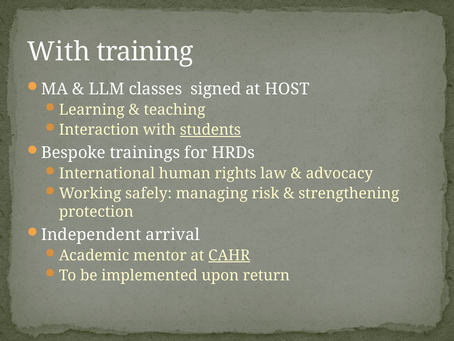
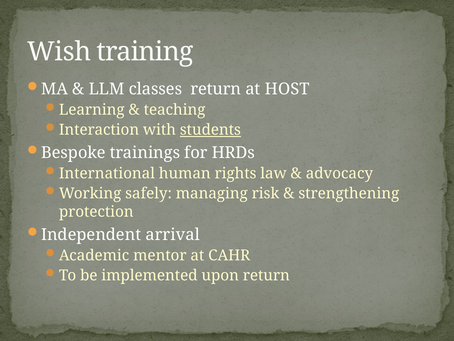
With: With -> Wish (59, 52)
classes signed: signed -> return (216, 89)
CAHR underline: present -> none (229, 255)
